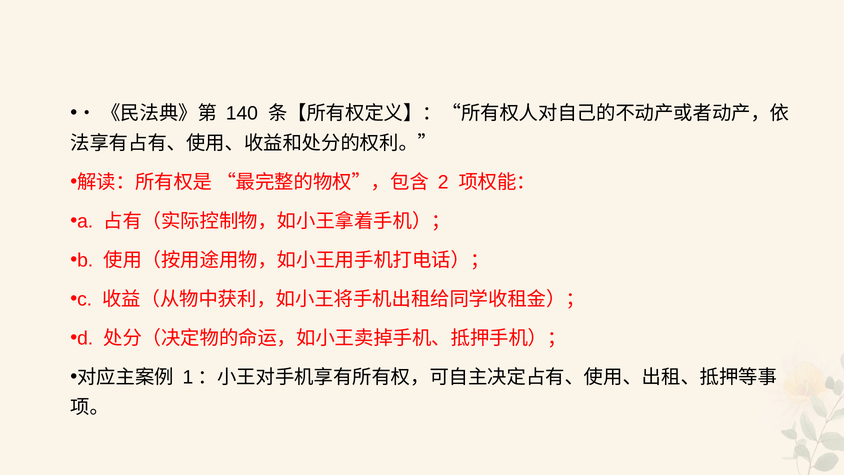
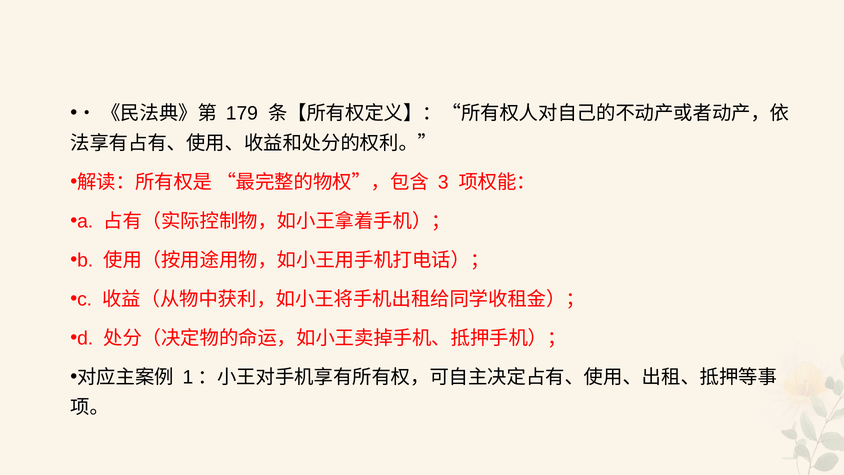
140: 140 -> 179 (242, 113)
2: 2 -> 3 (443, 182)
